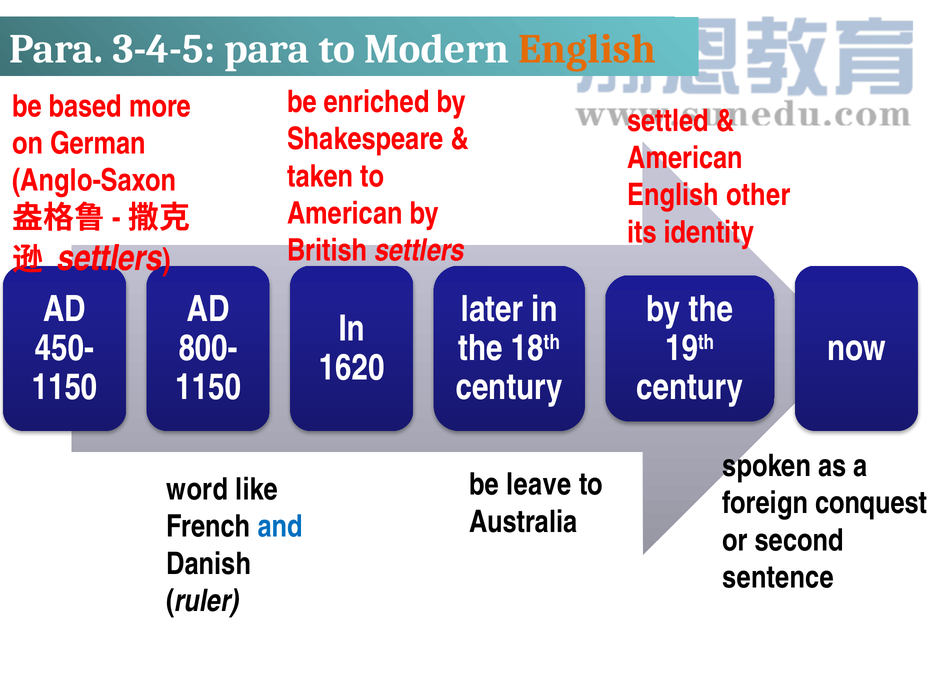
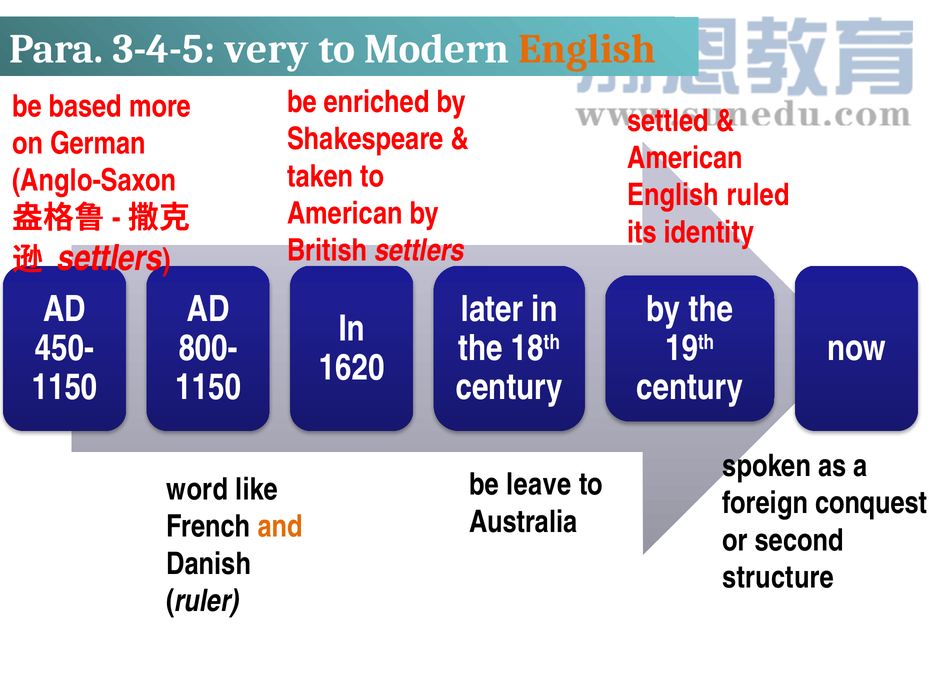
3-4-5 para: para -> very (267, 49)
other: other -> ruled (758, 195)
and colour: blue -> orange (280, 526)
sentence: sentence -> structure (778, 577)
